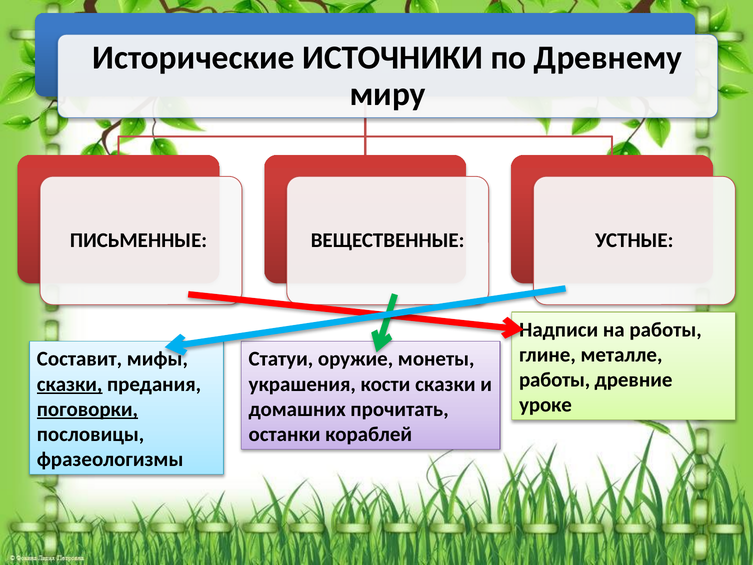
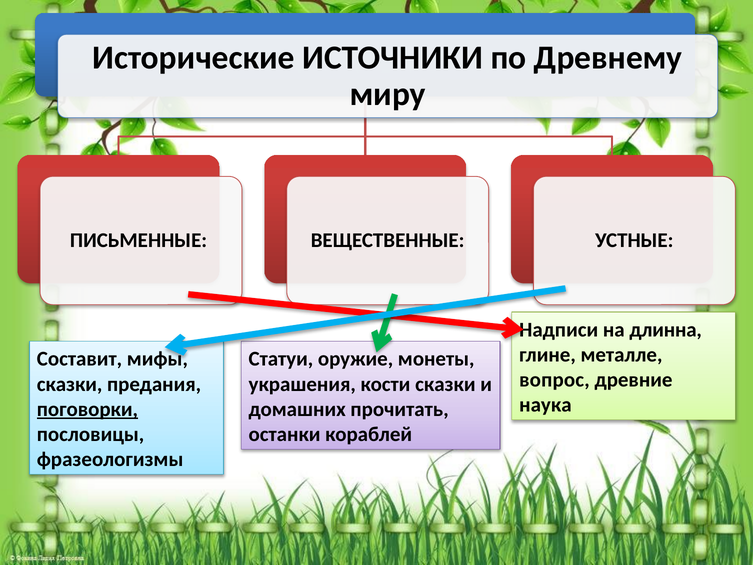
на работы: работы -> длинна (666, 329)
работы: работы -> вопрос (554, 380)
сказки underline: present -> none (70, 384)
уроке: уроке -> наука (545, 405)
